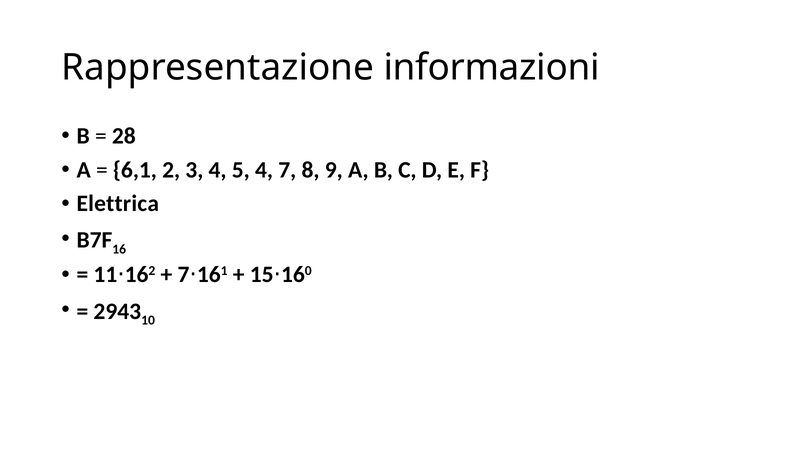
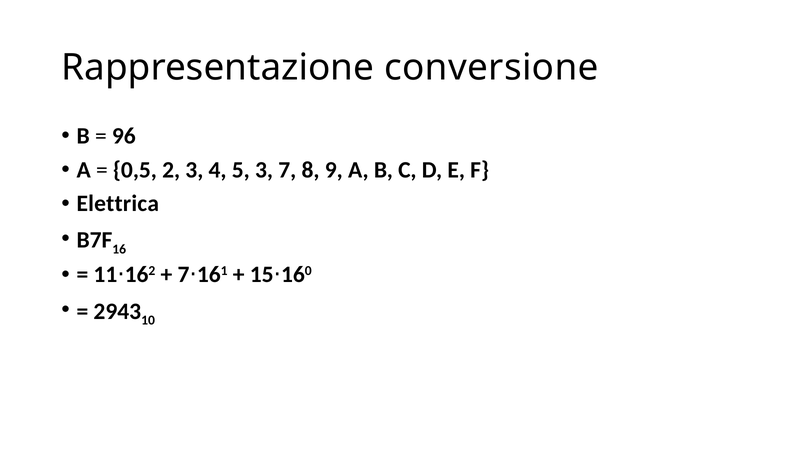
informazioni: informazioni -> conversione (491, 68)
28: 28 -> 96 (124, 136)
6,1: 6,1 -> 0,5 (135, 170)
5 4: 4 -> 3 (264, 170)
